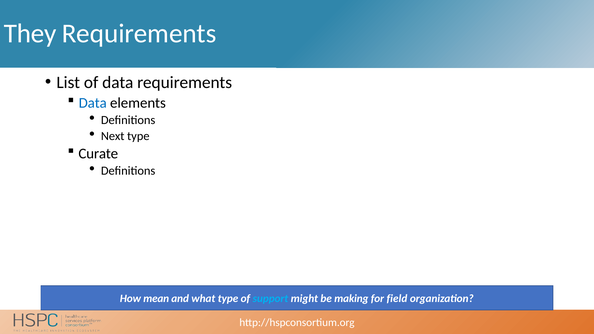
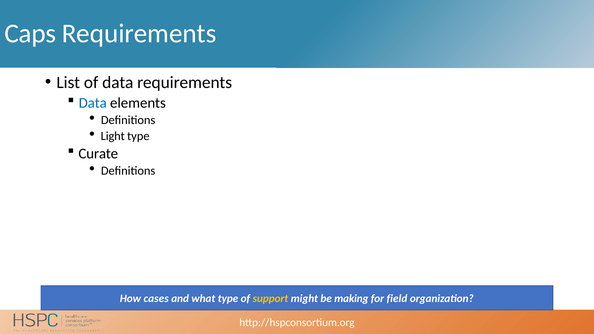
They: They -> Caps (30, 34)
Next: Next -> Light (113, 136)
mean: mean -> cases (156, 299)
support colour: light blue -> yellow (270, 299)
